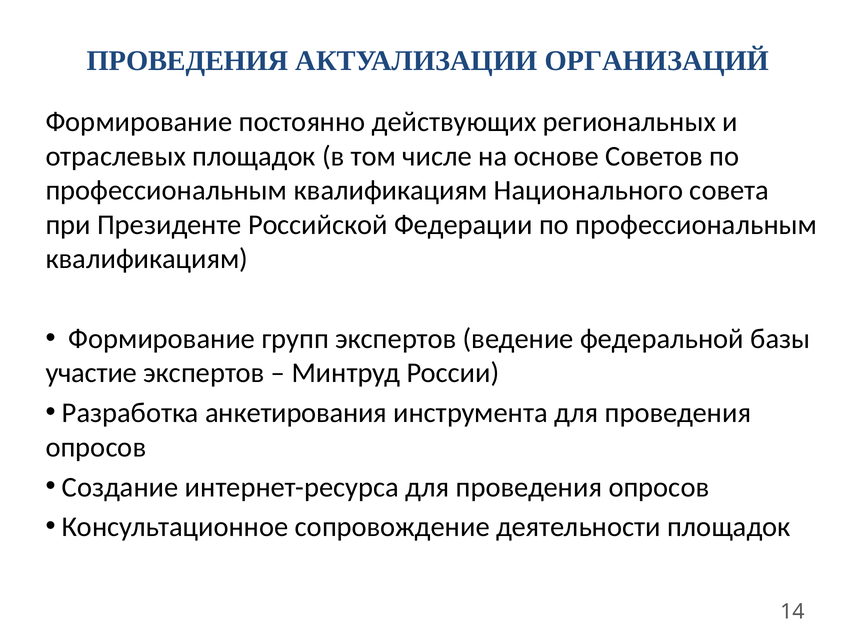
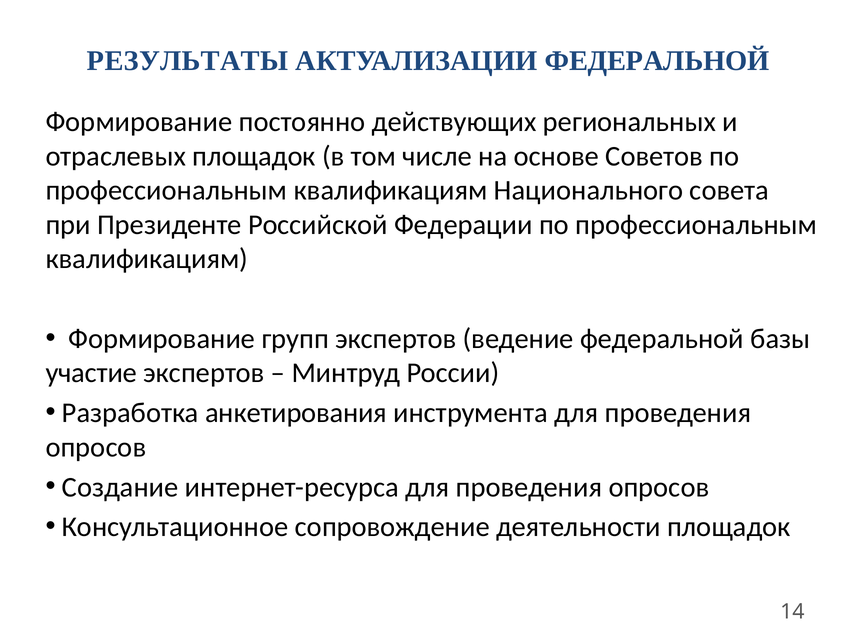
ПРОВЕДЕНИЯ: ПРОВЕДЕНИЯ -> РЕЗУЛЬТАТЫ (187, 61)
АКТУАЛИЗАЦИИ ОРГАНИЗАЦИЙ: ОРГАНИЗАЦИЙ -> ФЕДЕРАЛЬНОЙ (657, 61)
